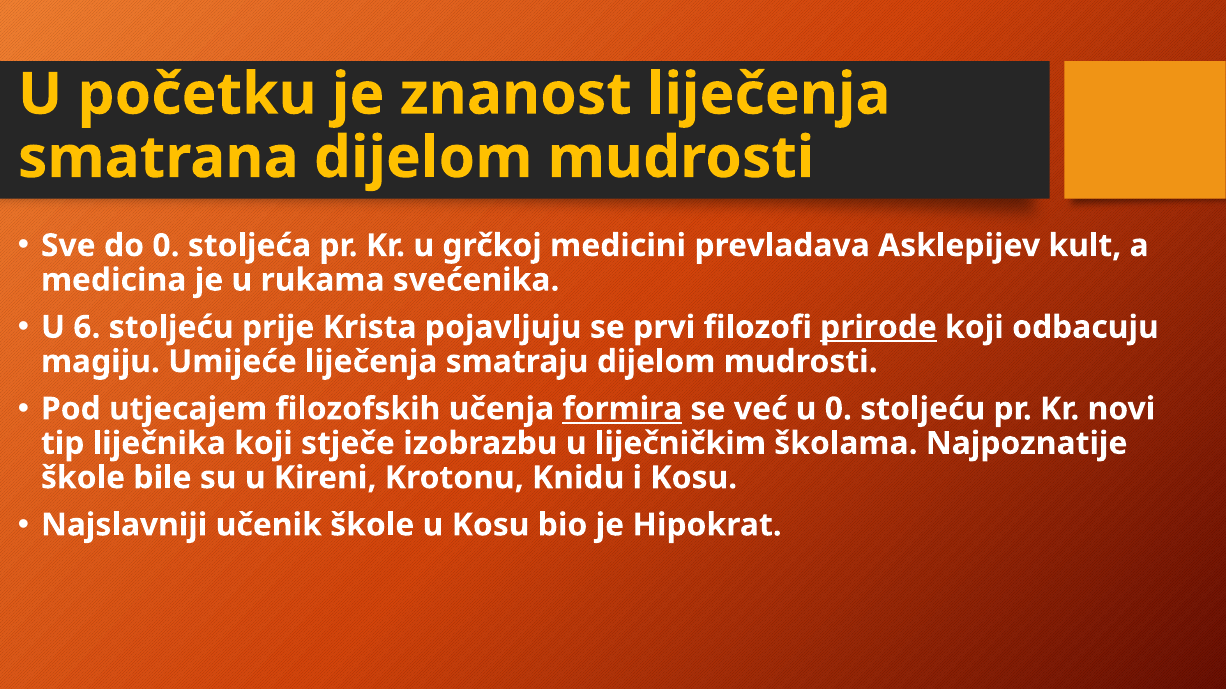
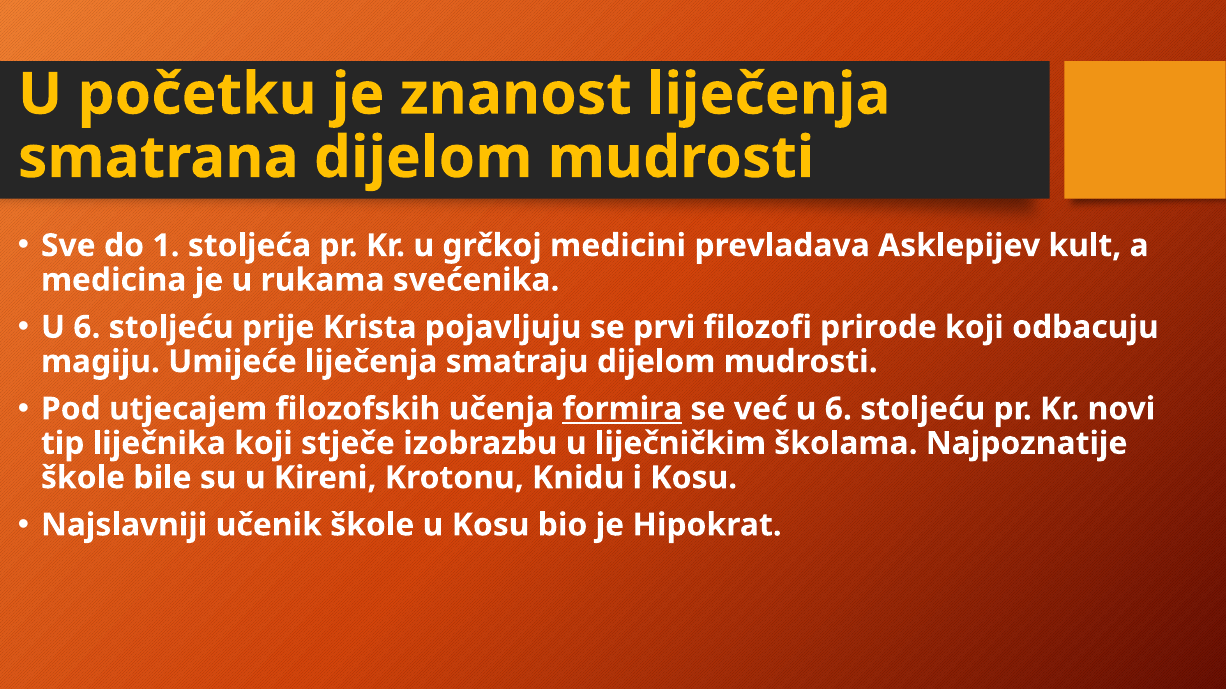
do 0: 0 -> 1 (166, 246)
prirode underline: present -> none (878, 328)
već u 0: 0 -> 6 (838, 409)
